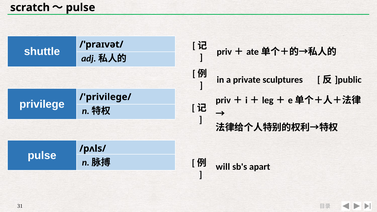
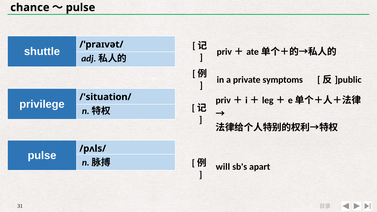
scratch: scratch -> chance (30, 7)
sculptures: sculptures -> symptoms (283, 80)
/'privilege/: /'privilege/ -> /'situation/ (105, 97)
